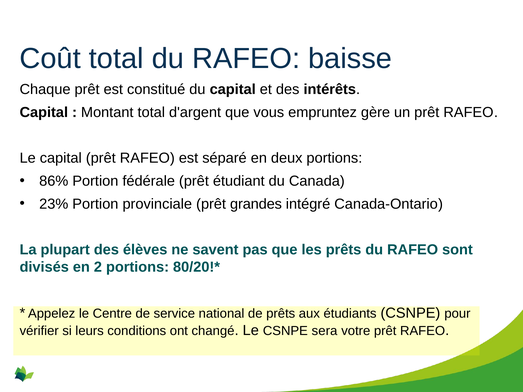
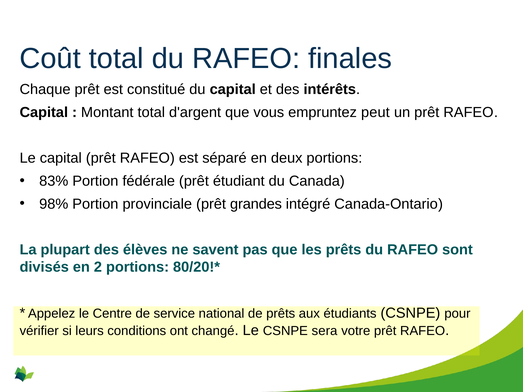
baisse: baisse -> finales (350, 59)
gère: gère -> peut (375, 112)
86%: 86% -> 83% (54, 181)
23%: 23% -> 98% (54, 204)
